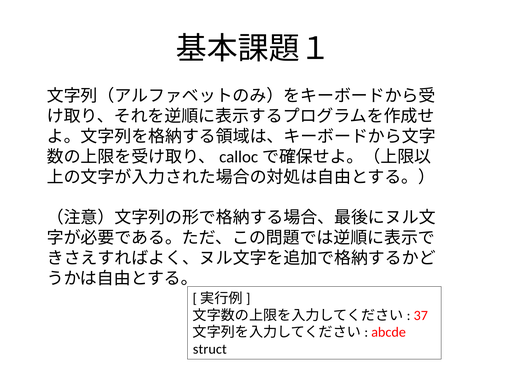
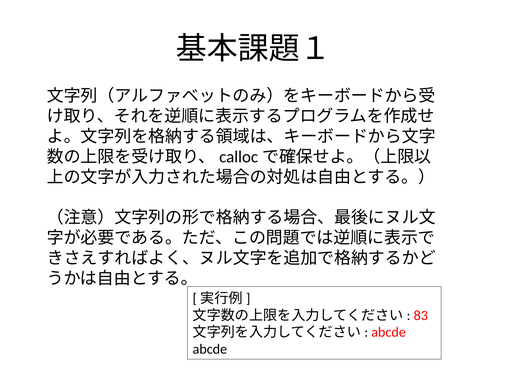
37: 37 -> 83 (421, 316)
struct: struct -> abcde (210, 349)
